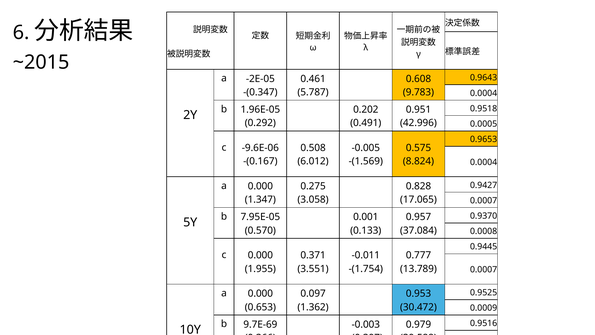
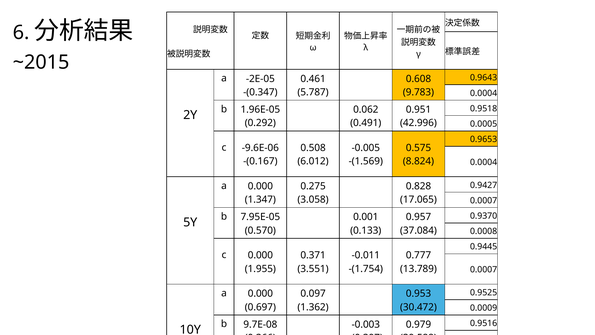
0.202: 0.202 -> 0.062 (366, 109)
0.653: 0.653 -> 0.697 (260, 307)
9.7E-69: 9.7E-69 -> 9.7E-08 (260, 324)
